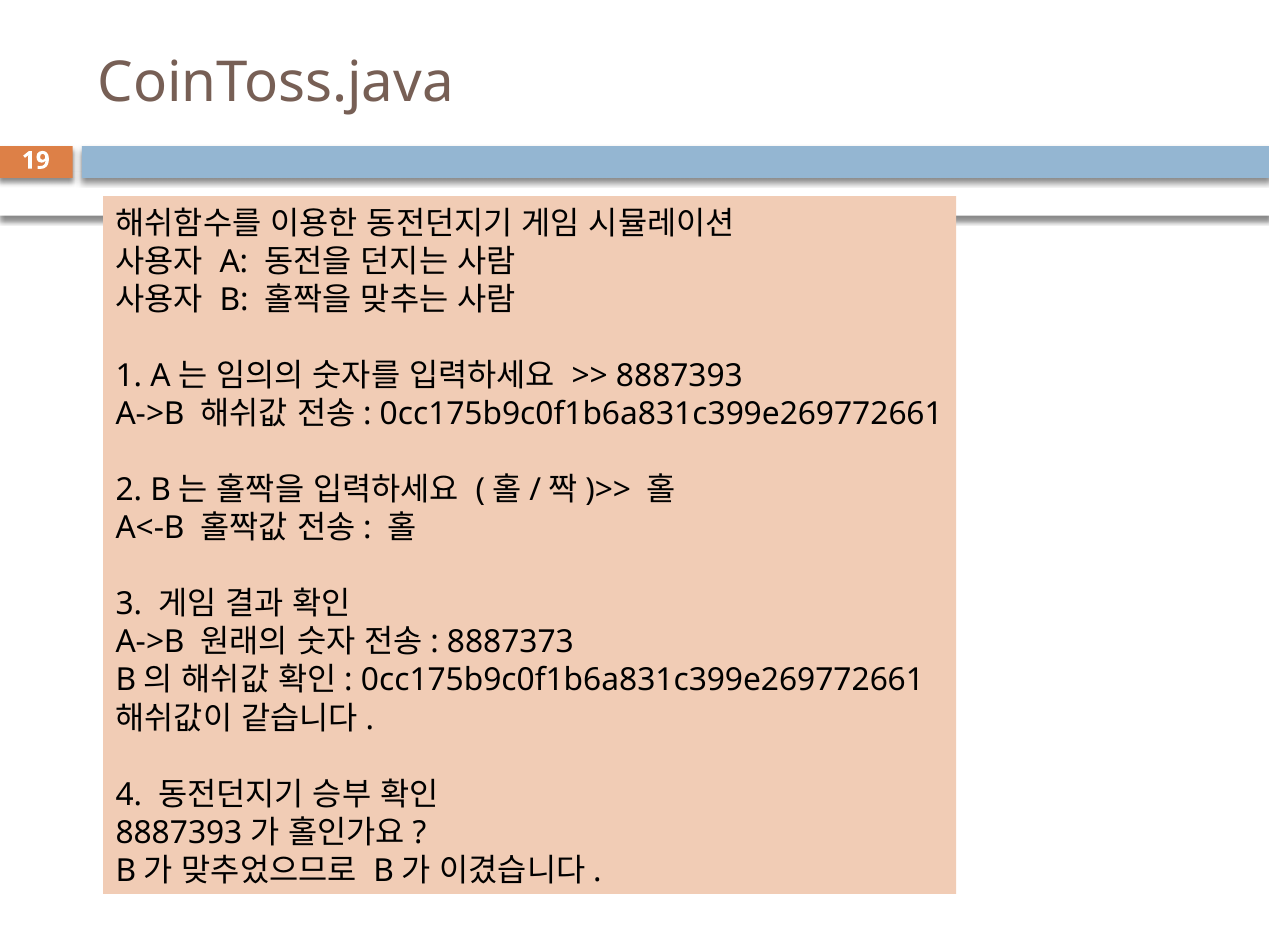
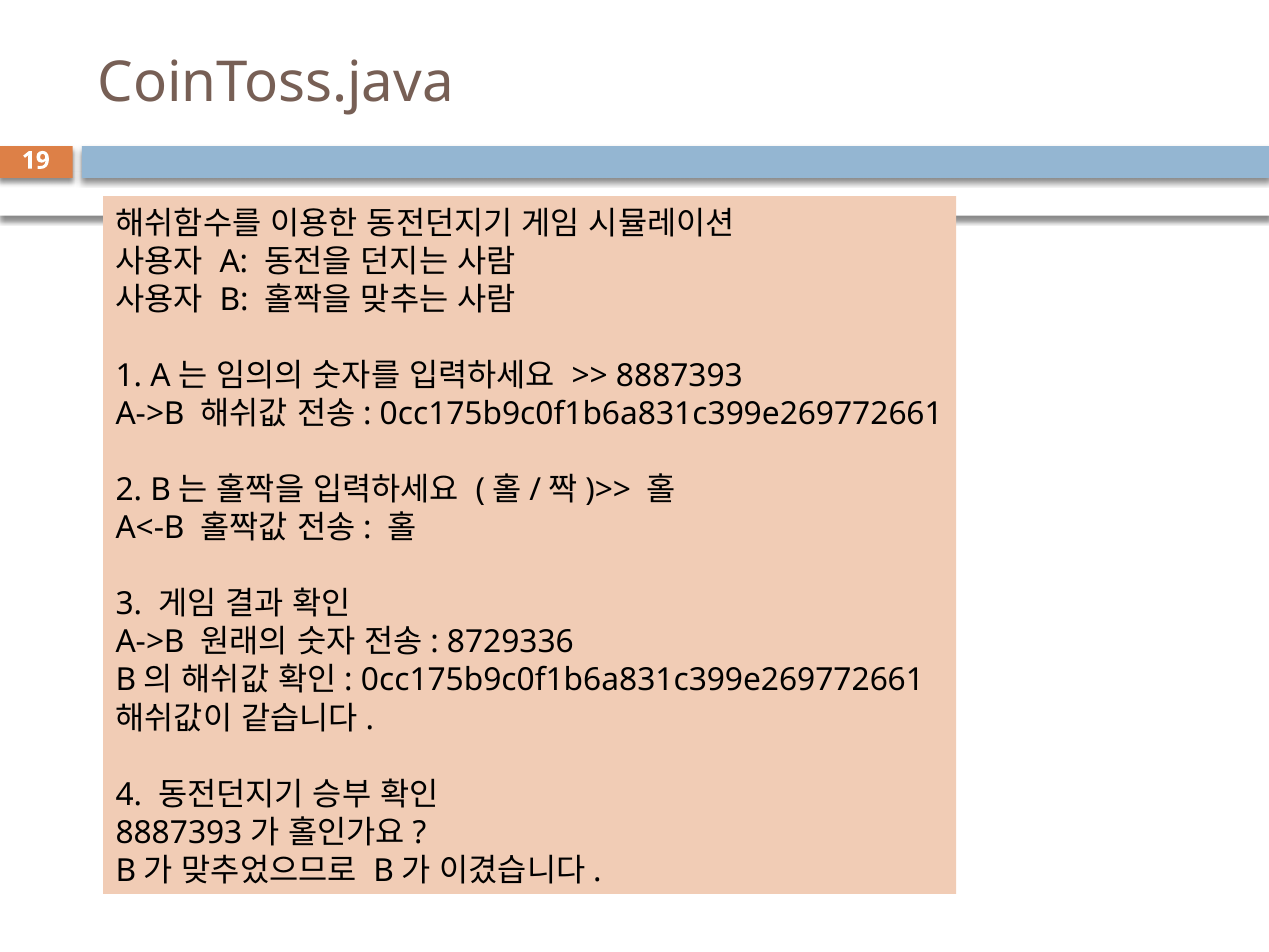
8887373: 8887373 -> 8729336 (510, 642)
